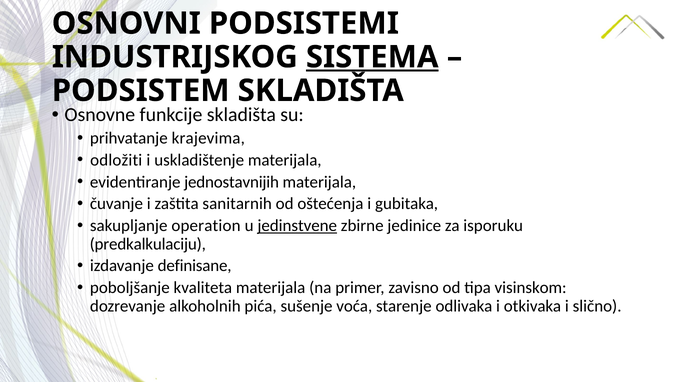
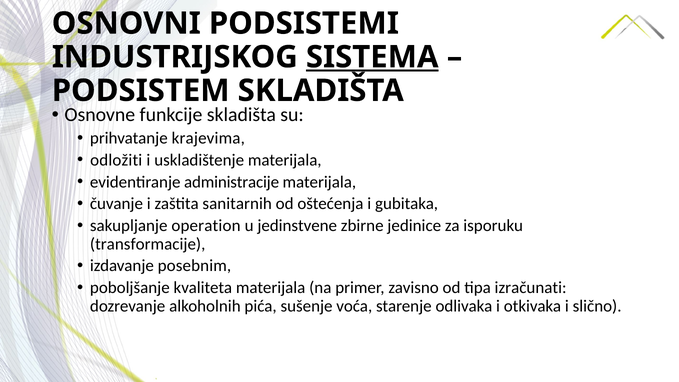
jednostavnijih: jednostavnijih -> administracije (232, 182)
jedinstvene underline: present -> none (297, 226)
predkalkulaciju: predkalkulaciju -> transformacije (148, 244)
definisane: definisane -> posebnim (194, 266)
visinskom: visinskom -> izračunati (531, 288)
